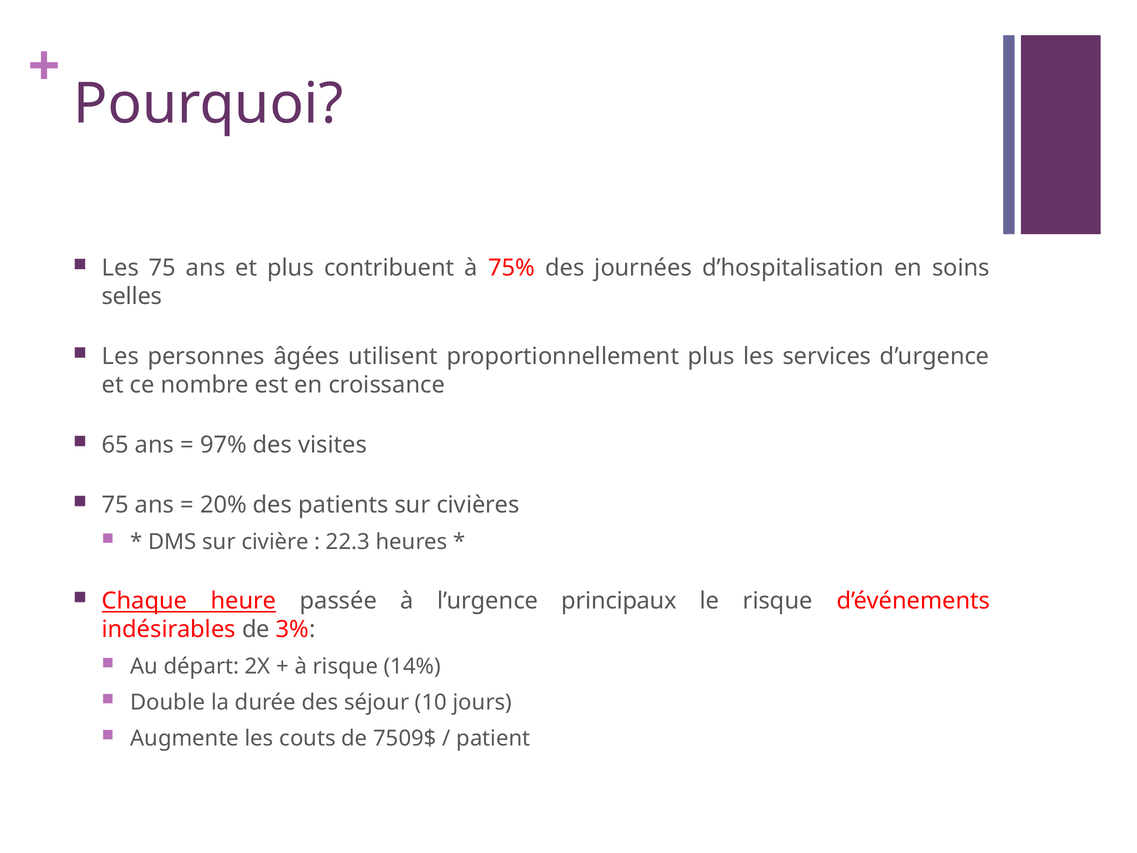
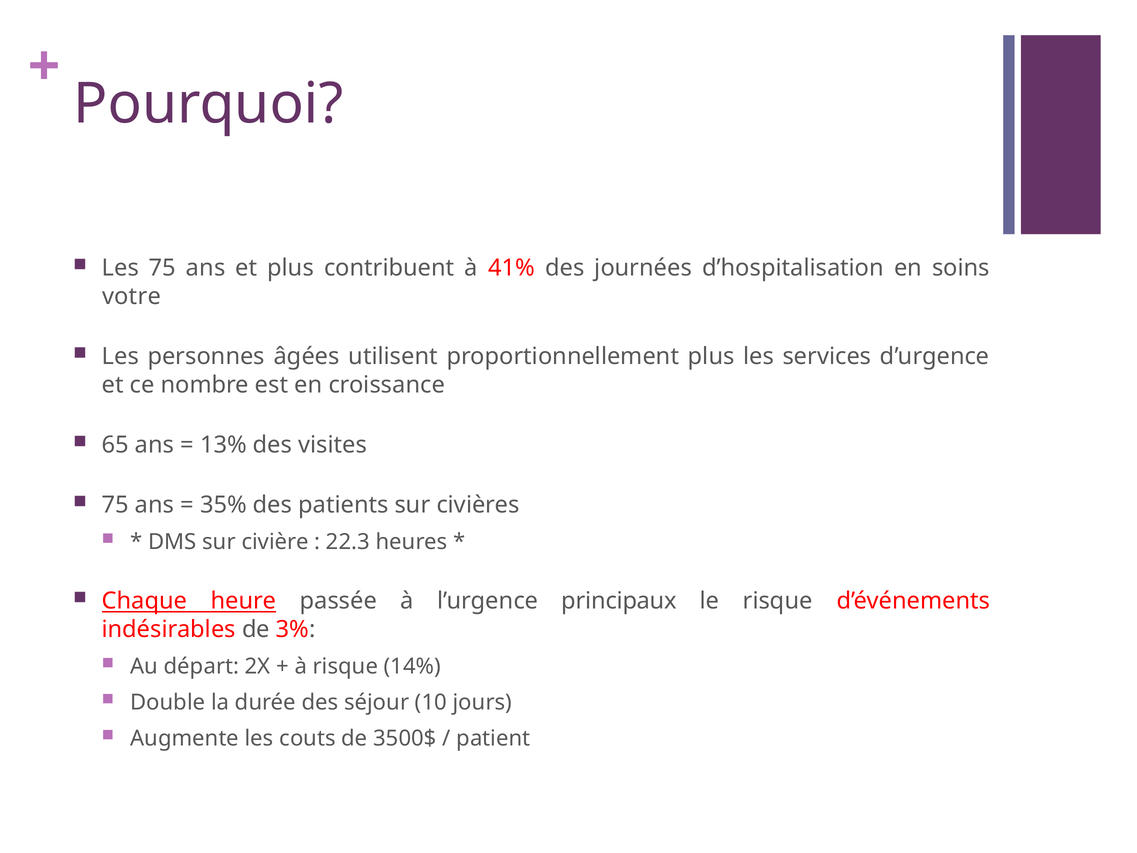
75%: 75% -> 41% (512, 268)
selles: selles -> votre (132, 296)
97%: 97% -> 13% (223, 445)
20%: 20% -> 35% (223, 505)
7509$: 7509$ -> 3500$ (405, 738)
